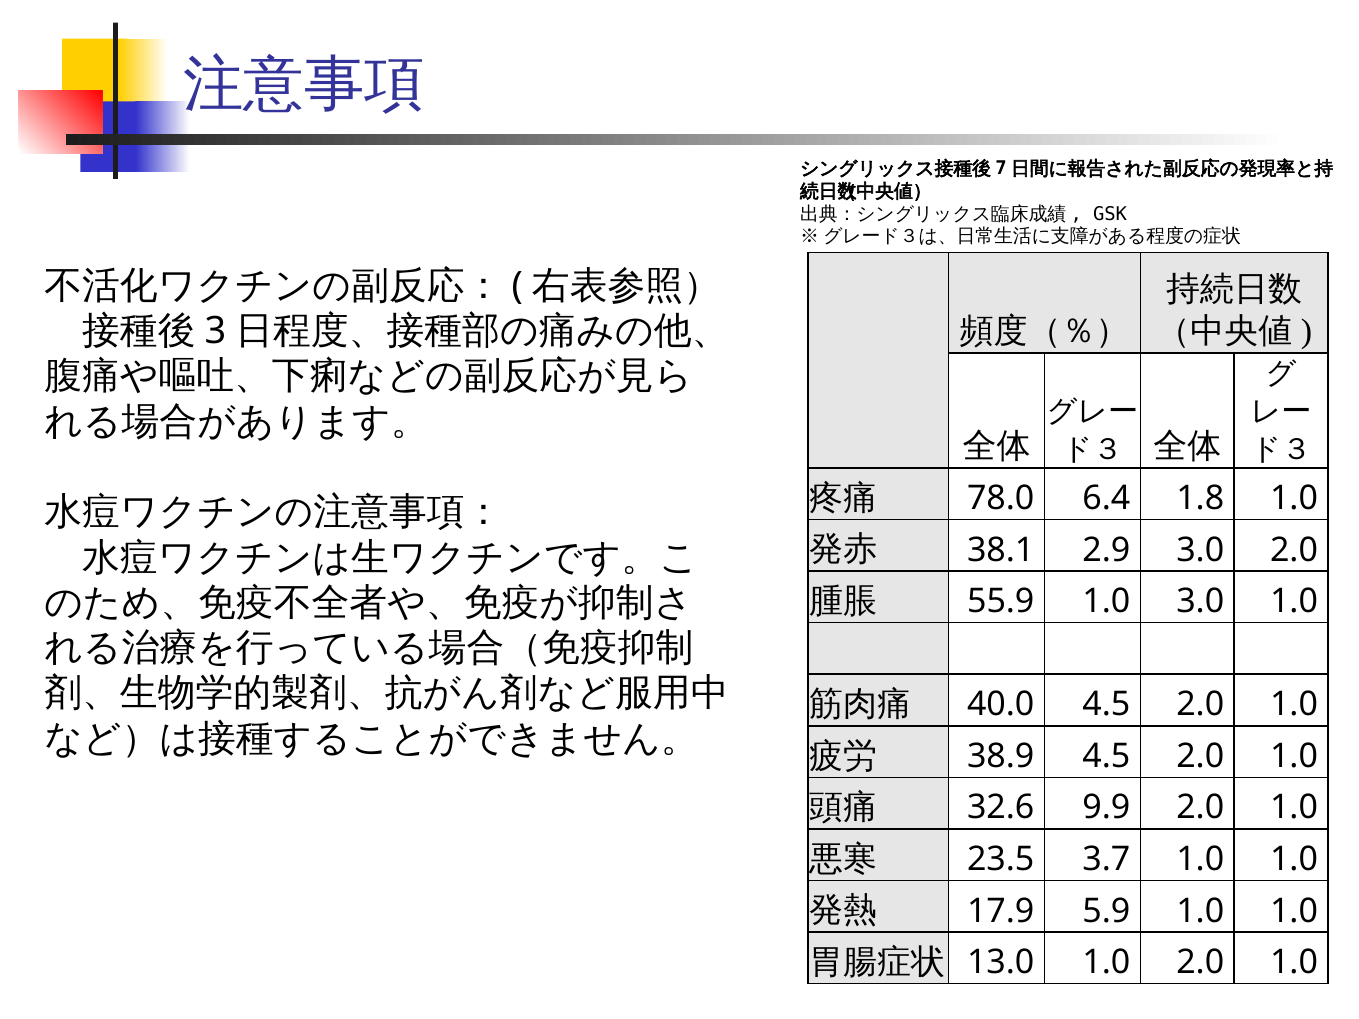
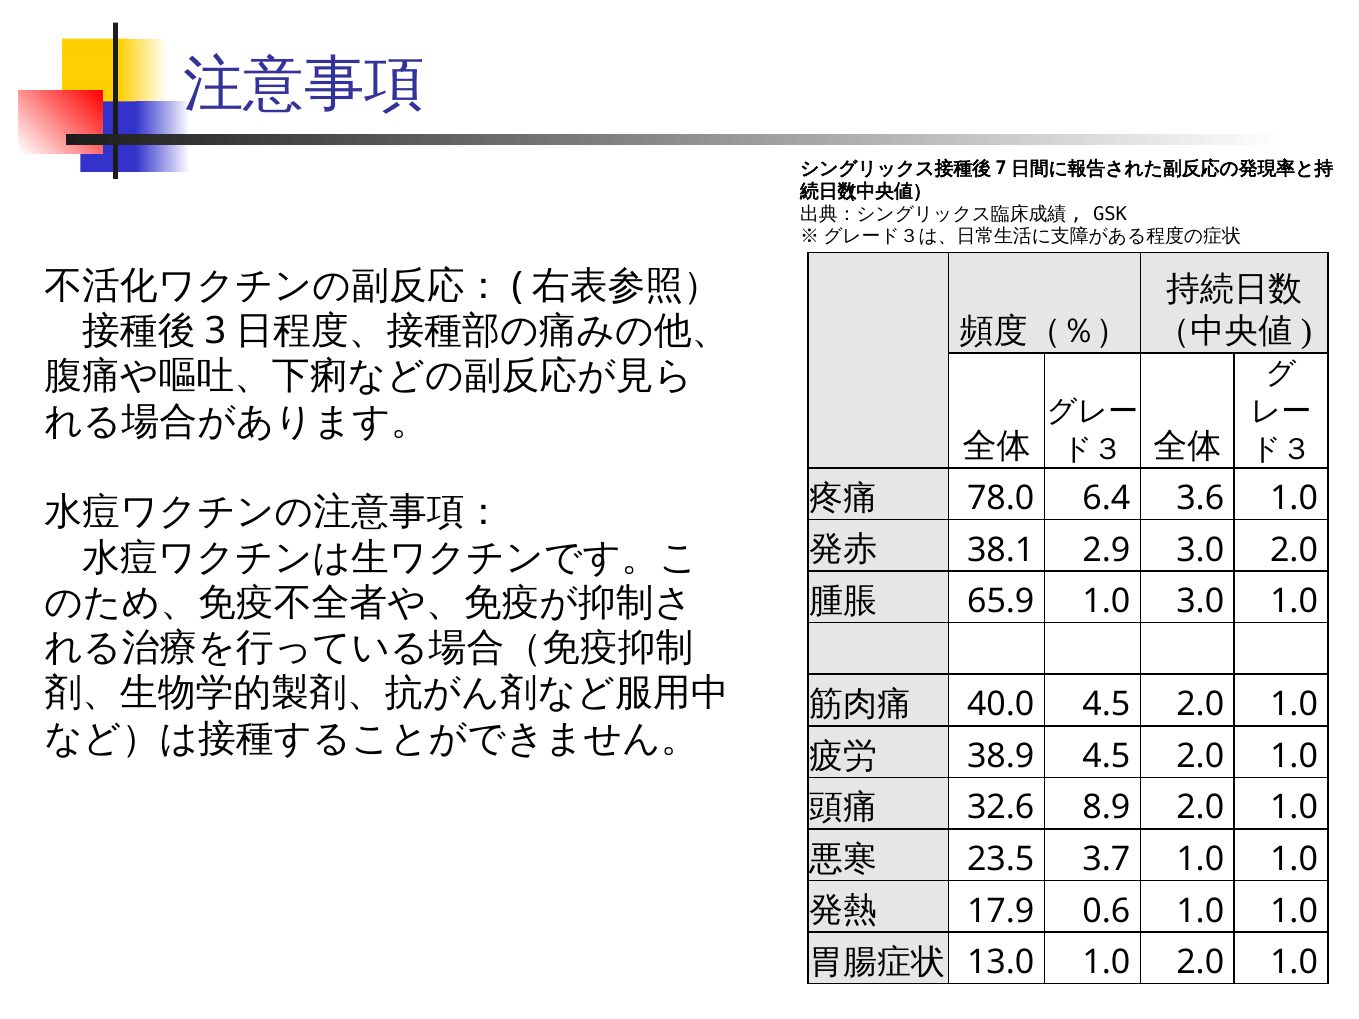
1.8: 1.8 -> 3.6 (1200, 498)
55.9: 55.9 -> 65.9 (1001, 602)
9.9: 9.9 -> 8.9 (1106, 808)
5.9: 5.9 -> 0.6 (1106, 911)
